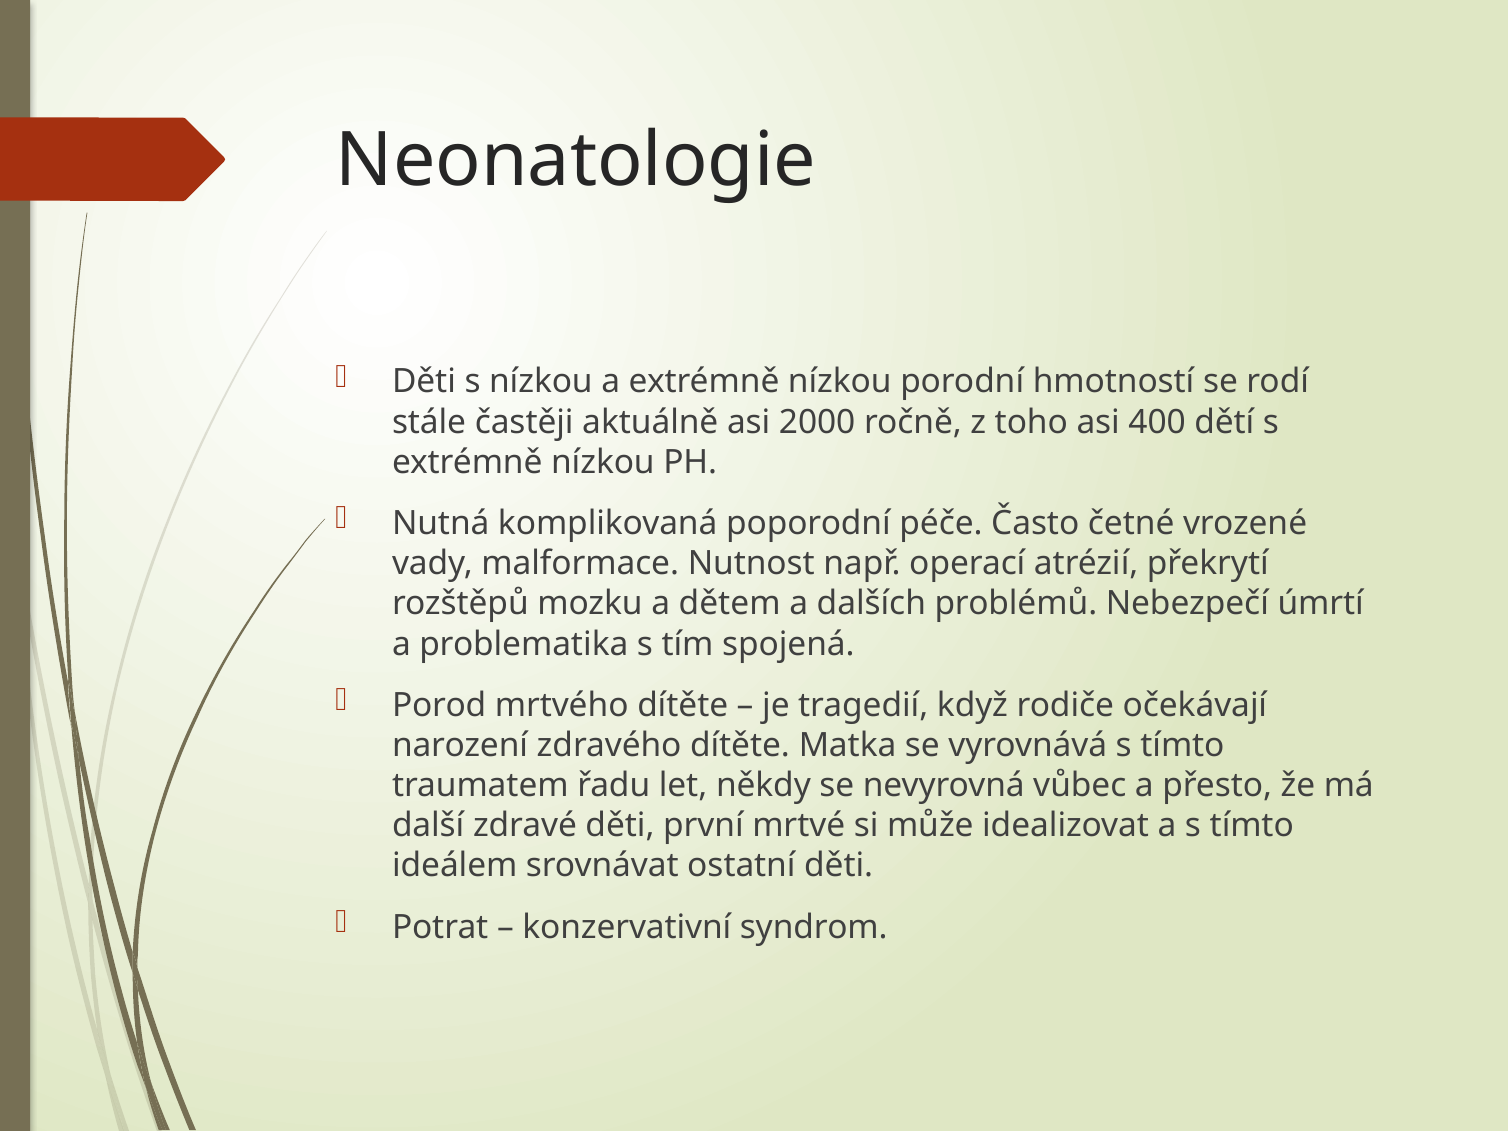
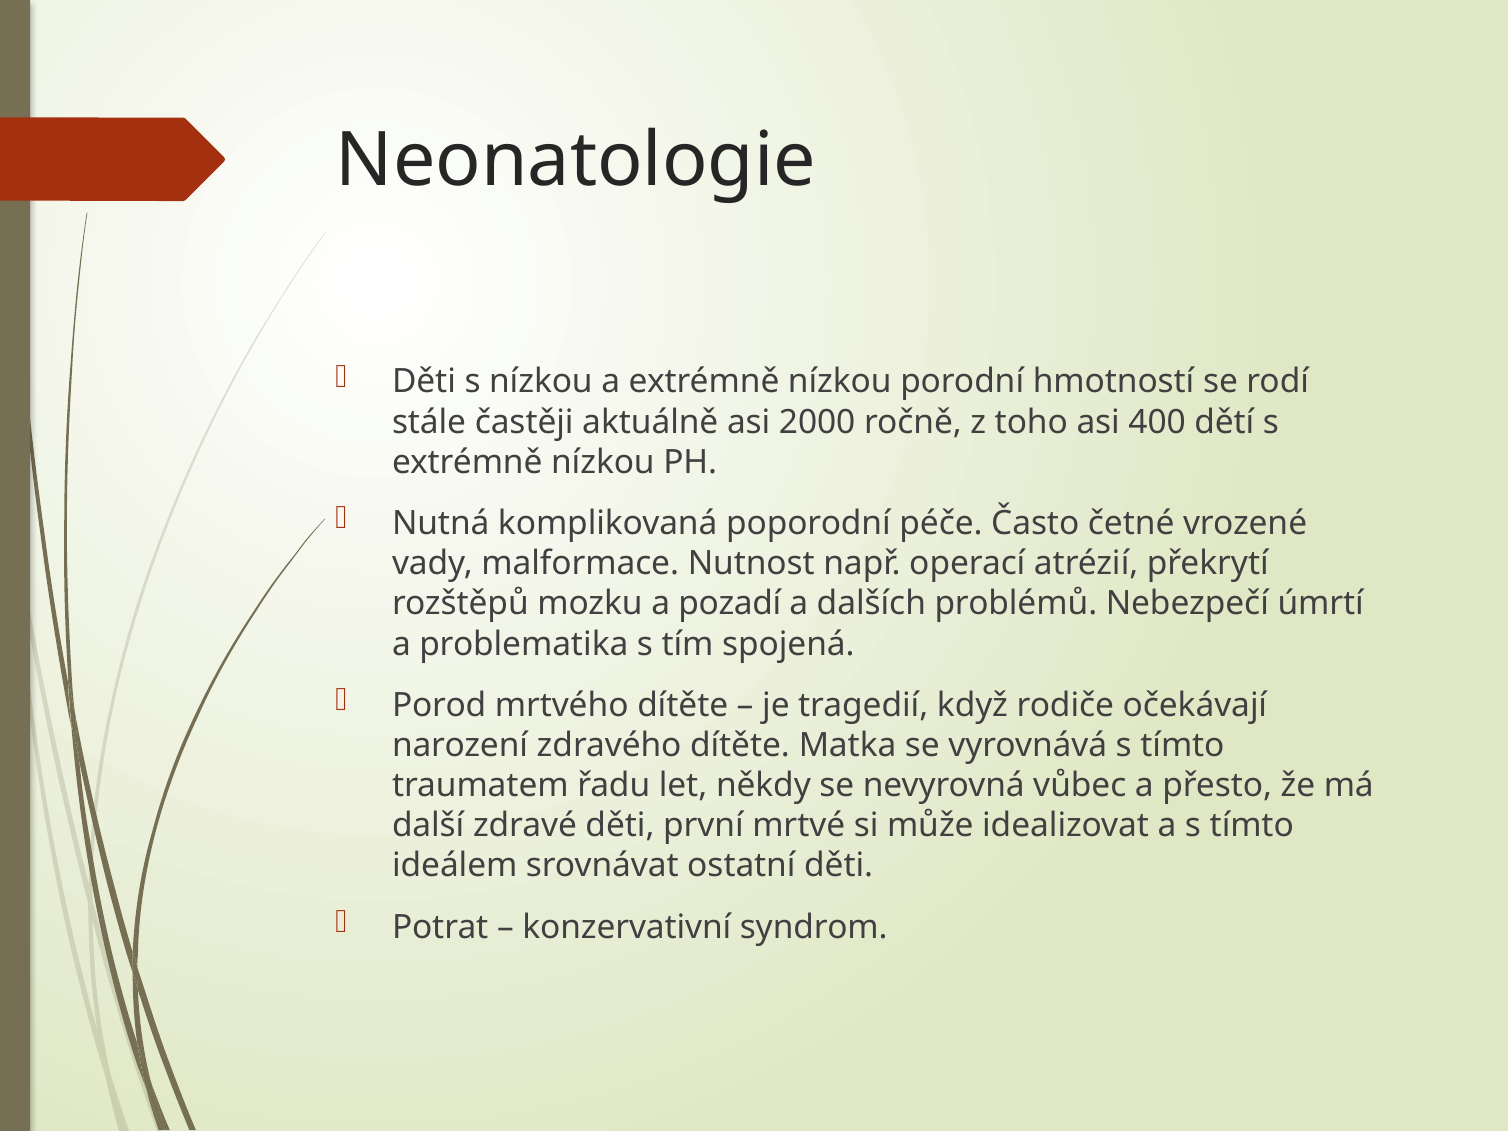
dětem: dětem -> pozadí (730, 604)
